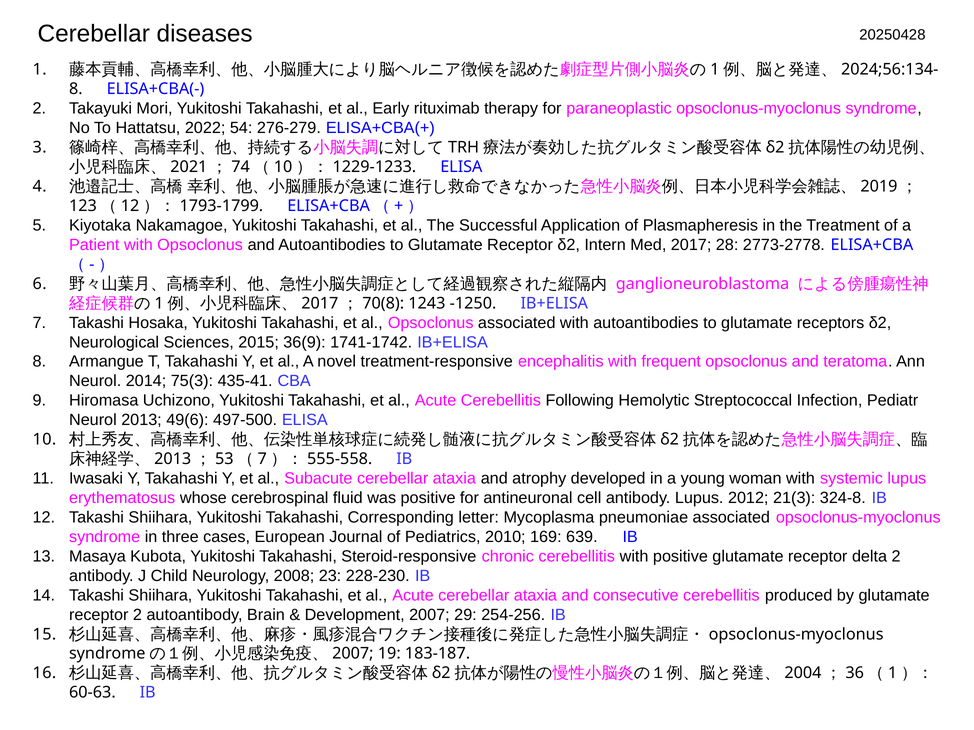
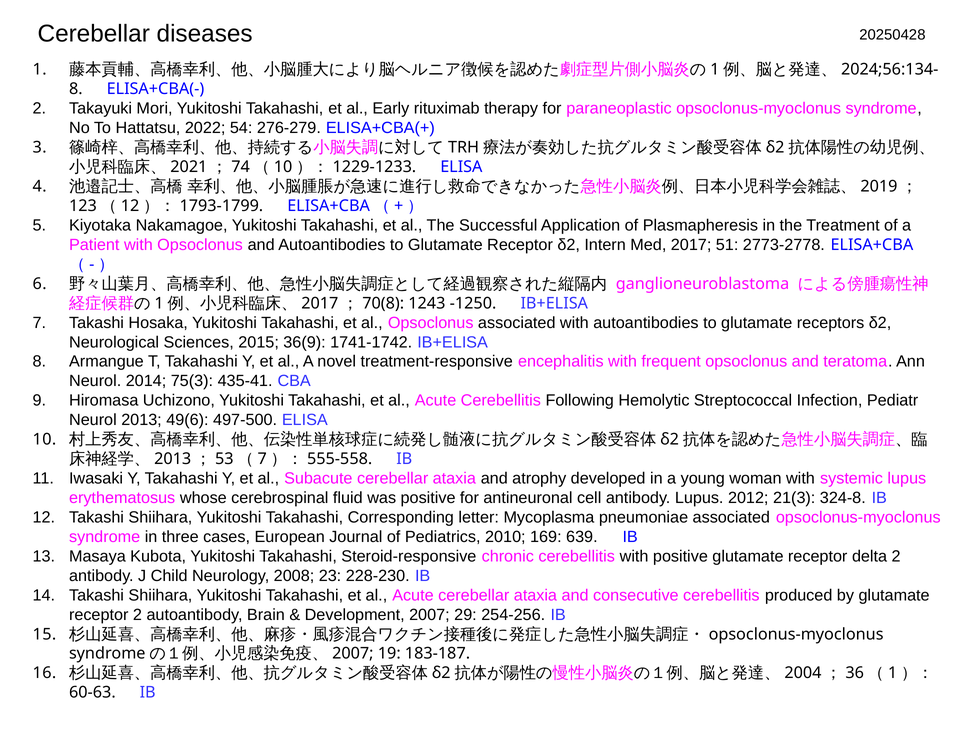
28: 28 -> 51 (727, 245)
